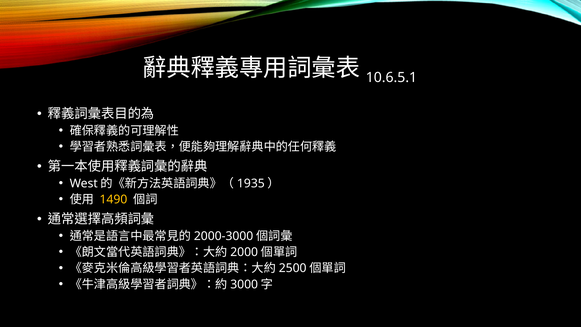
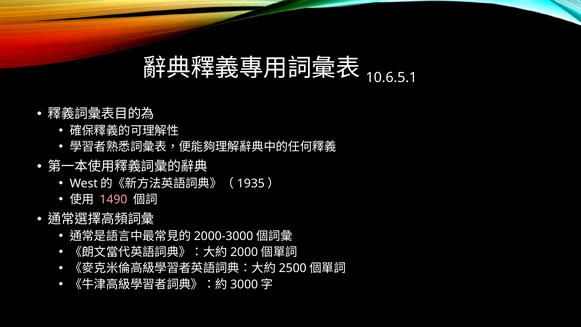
1490 colour: yellow -> pink (113, 199)
